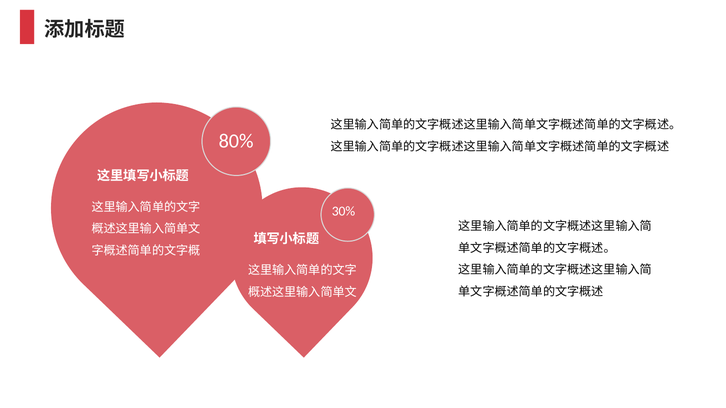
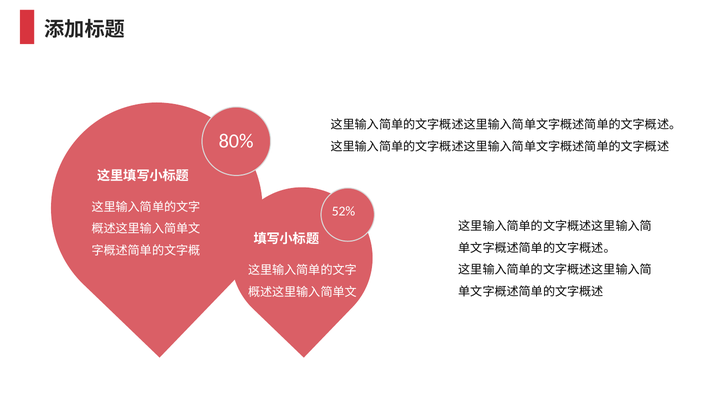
30%: 30% -> 52% (343, 212)
